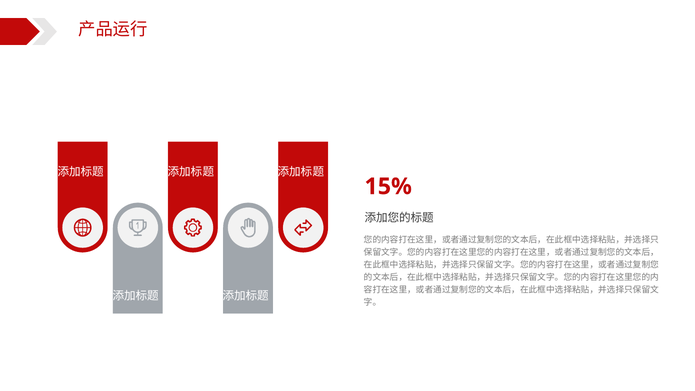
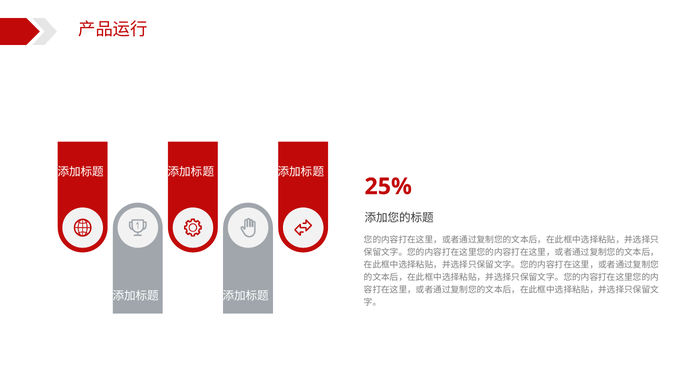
15%: 15% -> 25% (388, 186)
